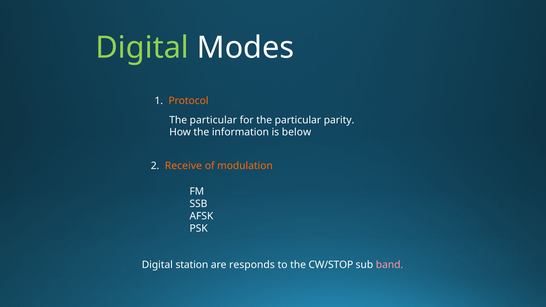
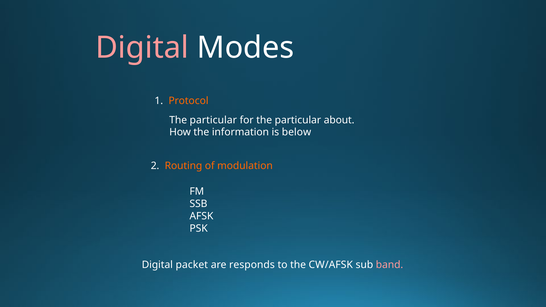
Digital colour: light green -> pink (142, 48)
parity: parity -> about (339, 120)
Receive: Receive -> Routing (183, 166)
station: station -> packet (192, 265)
CW/STOP: CW/STOP -> CW/AFSK (331, 265)
